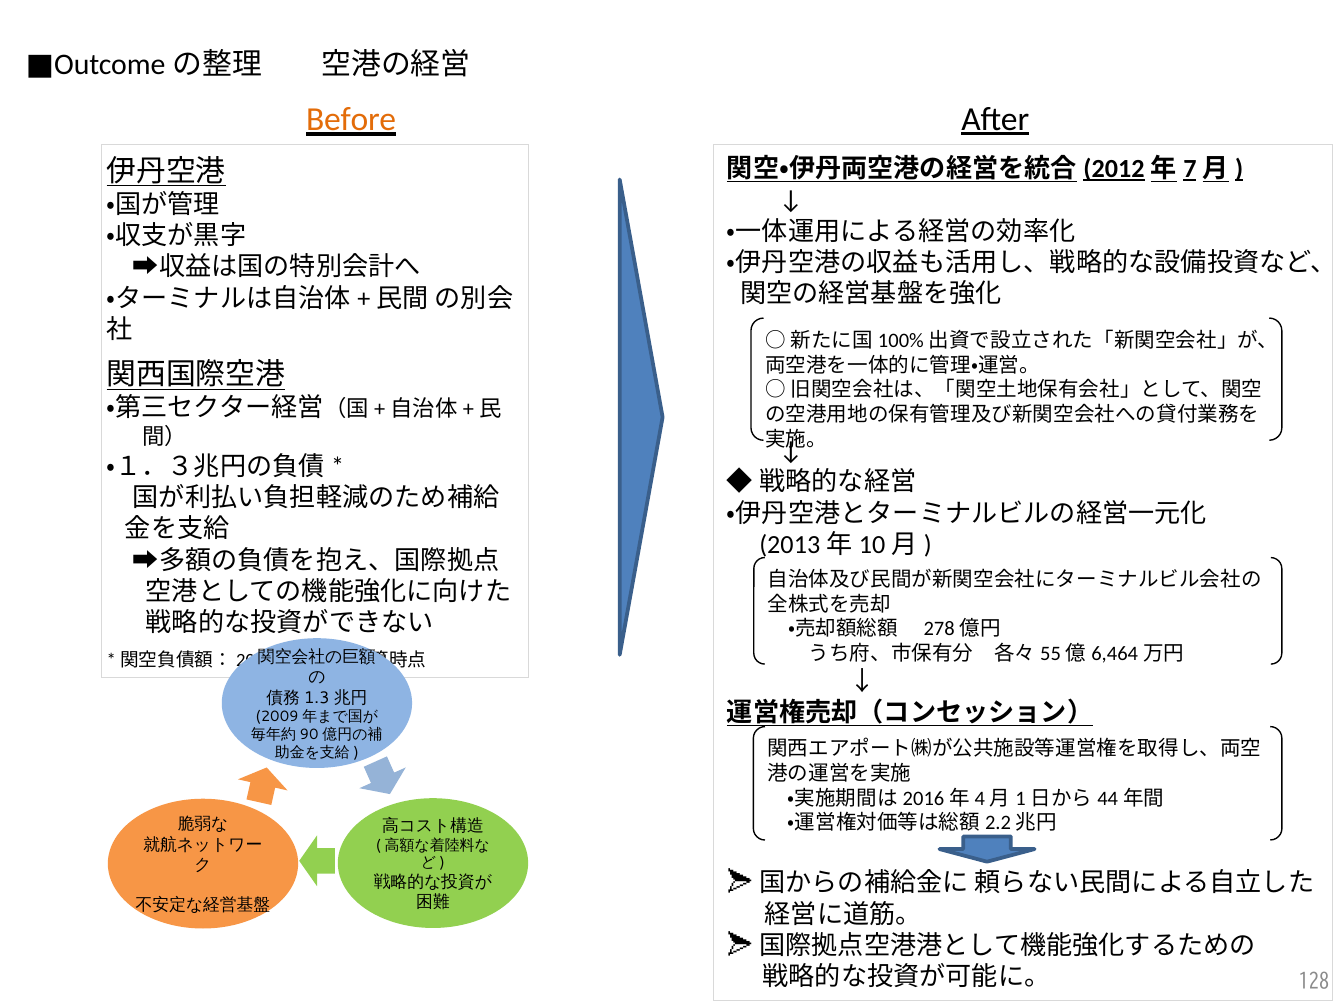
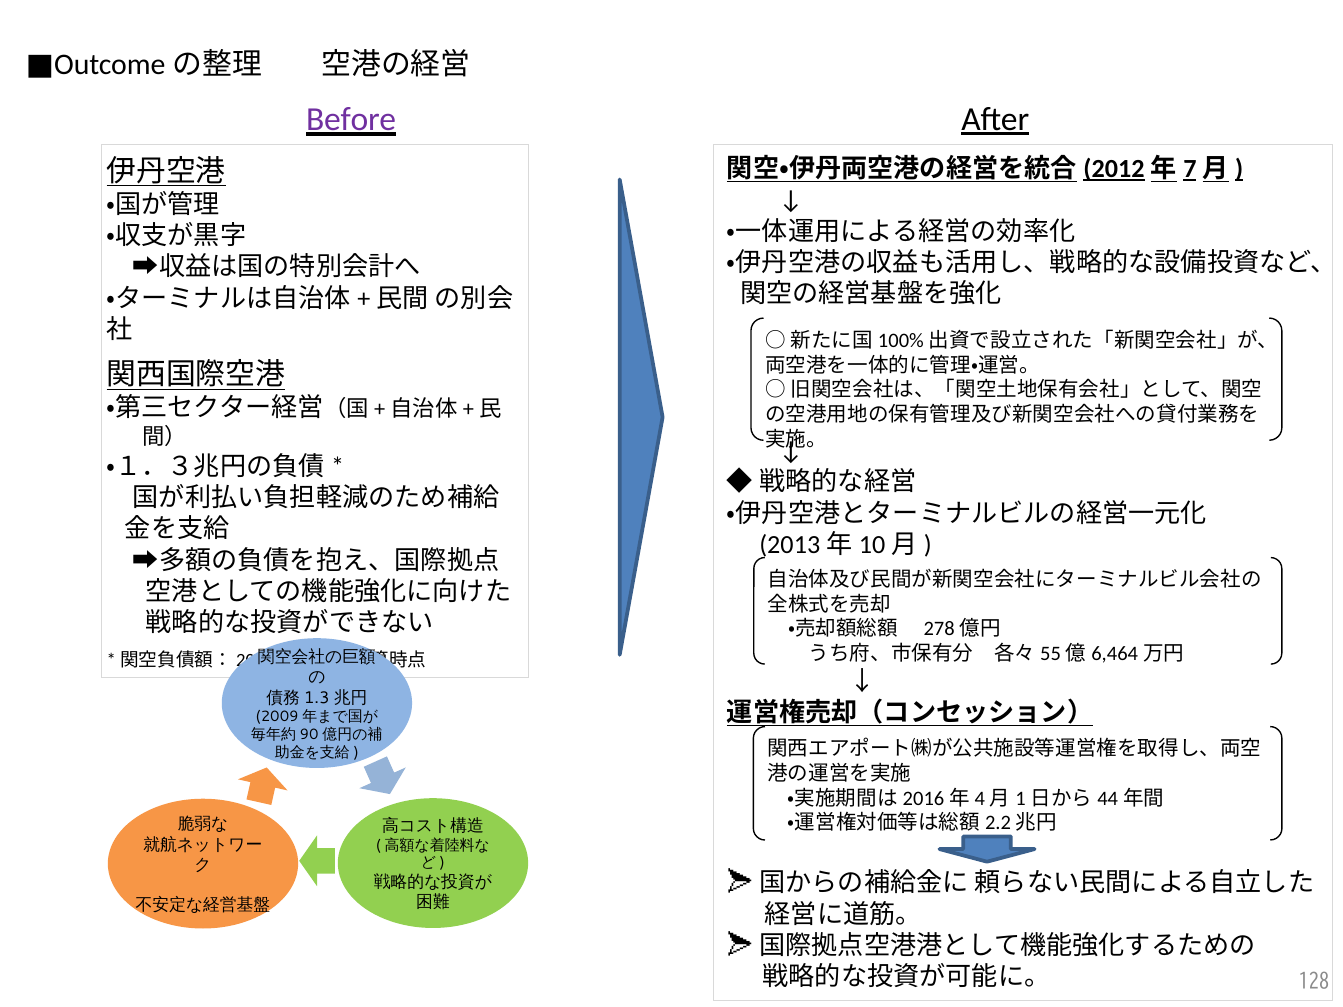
Before colour: orange -> purple (351, 120)
